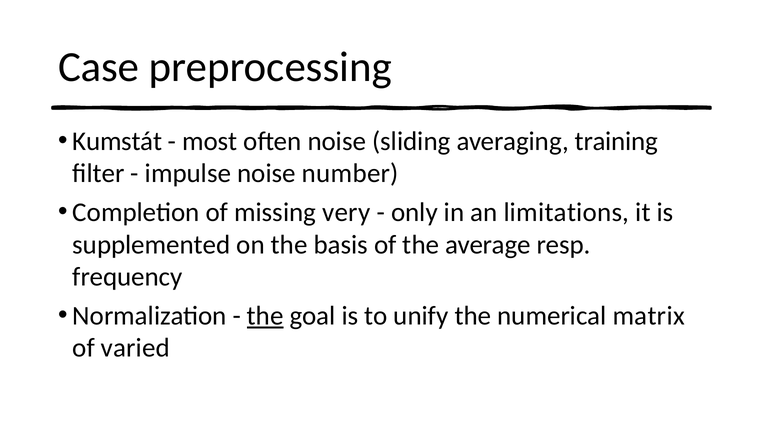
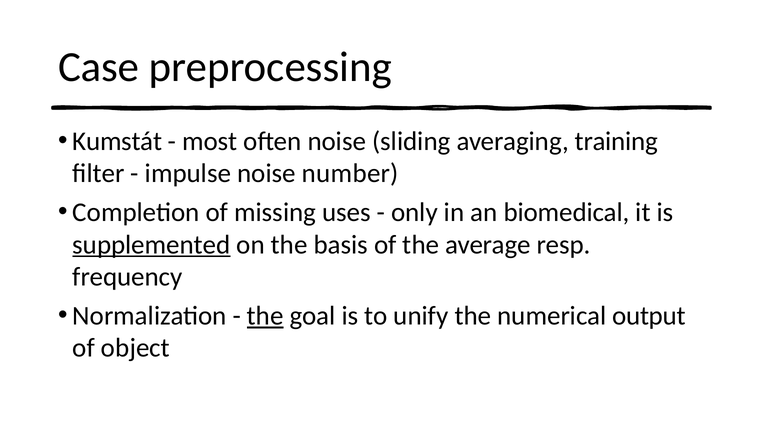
very: very -> uses (346, 213)
limitations: limitations -> biomedical (567, 213)
supplemented underline: none -> present (151, 245)
matrix: matrix -> output (649, 316)
varied: varied -> object (135, 348)
